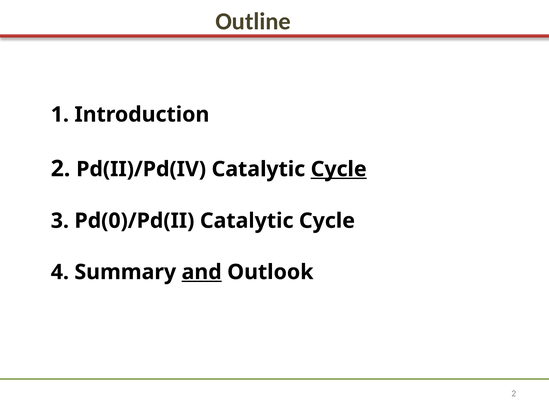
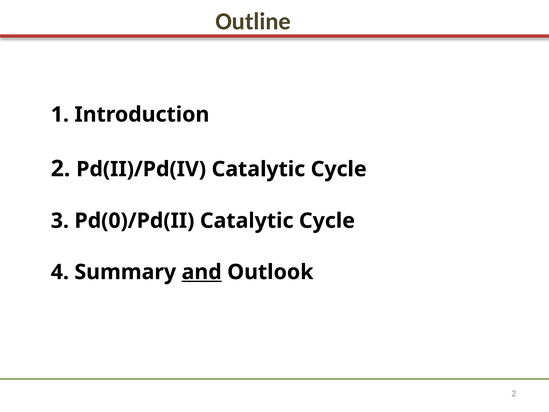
Cycle underline: present -> none (339, 169)
